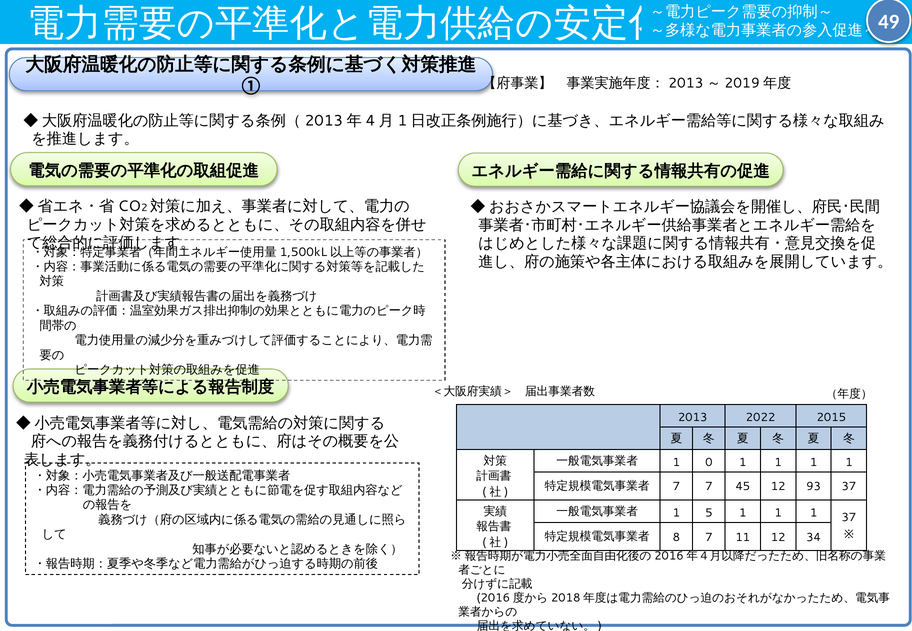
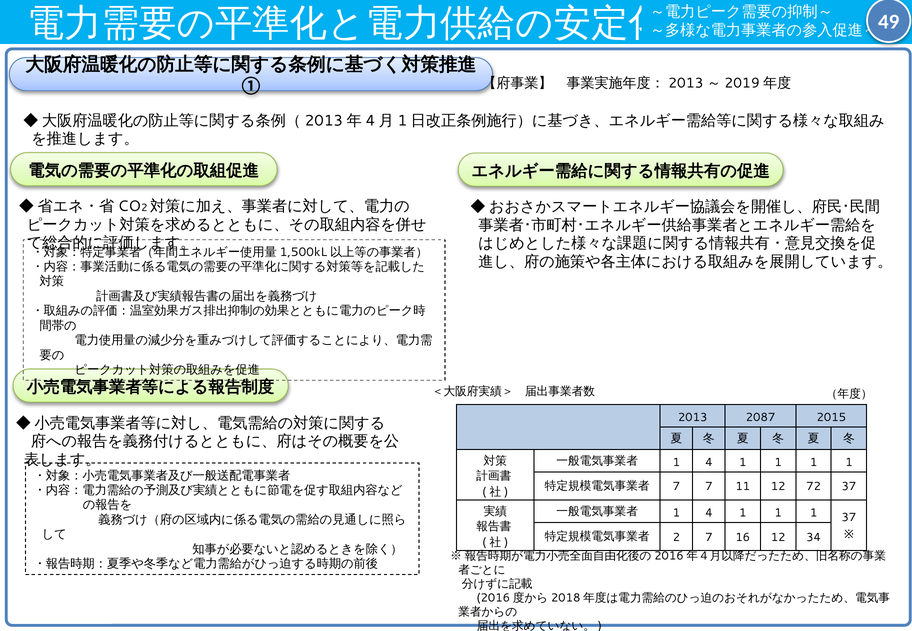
2022: 2022 -> 2087 (761, 418)
0: 0 -> 4 (709, 463)
45: 45 -> 11 (743, 487)
93: 93 -> 72 (814, 487)
5: 5 -> 4 (709, 513)
8: 8 -> 2 (676, 537)
11: 11 -> 16 (743, 537)
